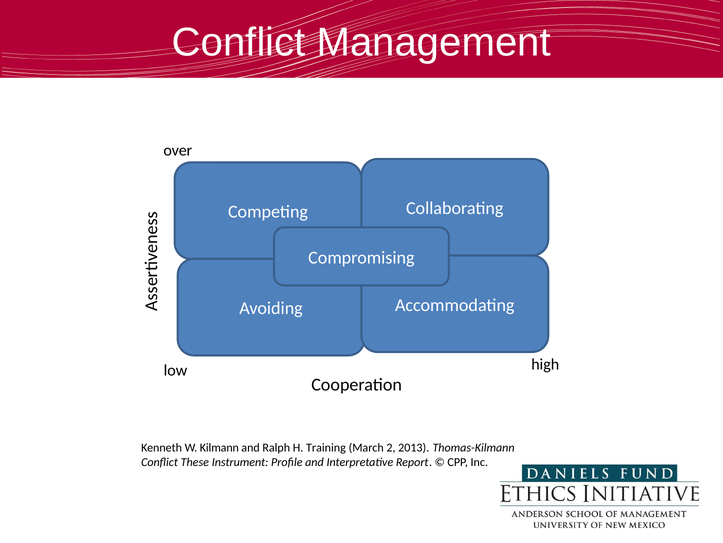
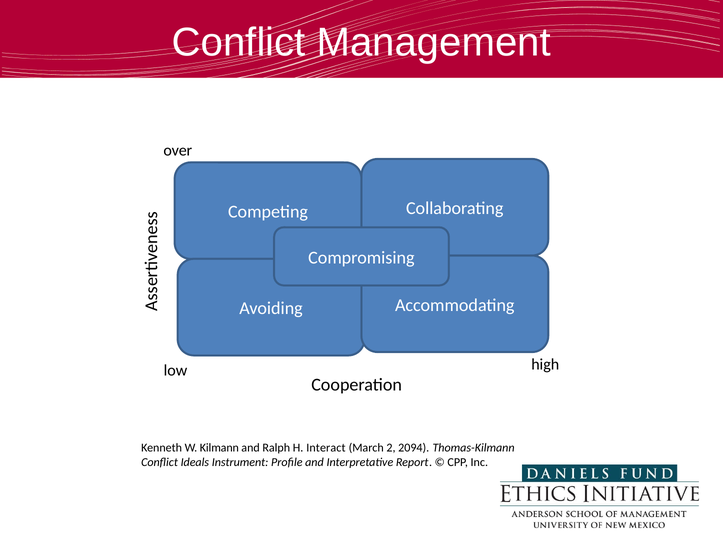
Training: Training -> Interact (326, 447)
2013: 2013 -> 2094 (414, 447)
These: These -> Ideals (195, 462)
